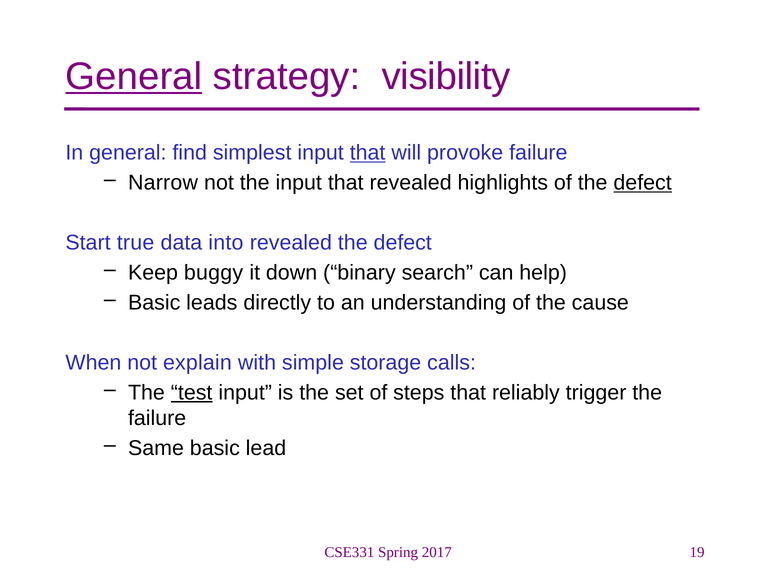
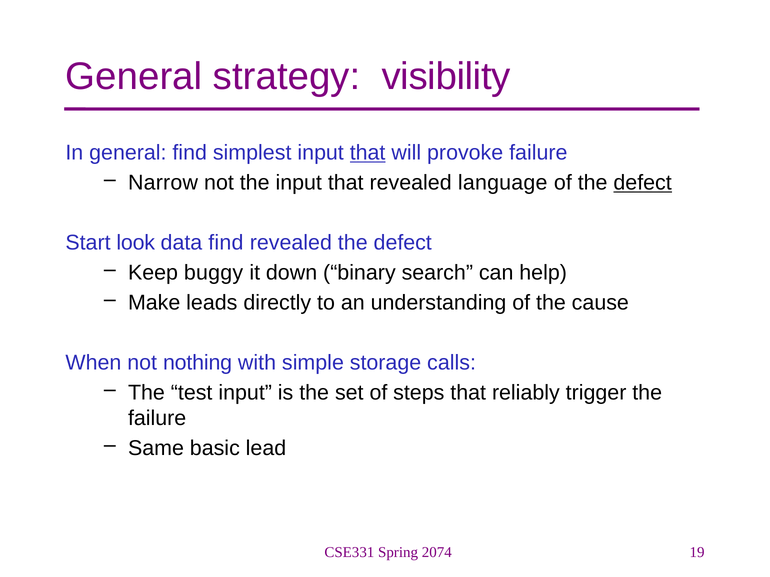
General underline: present -> none (134, 76)
highlights: highlights -> language (503, 183)
true: true -> look (136, 243)
data into: into -> find (226, 243)
Basic: Basic -> Make (154, 303)
explain: explain -> nothing (198, 363)
test underline: present -> none (192, 393)
2017: 2017 -> 2074 (437, 553)
